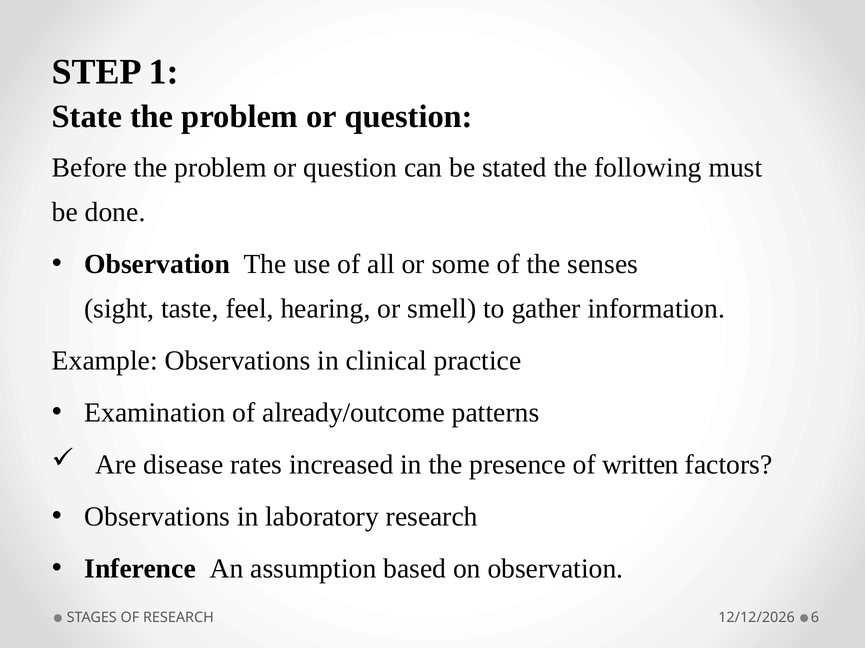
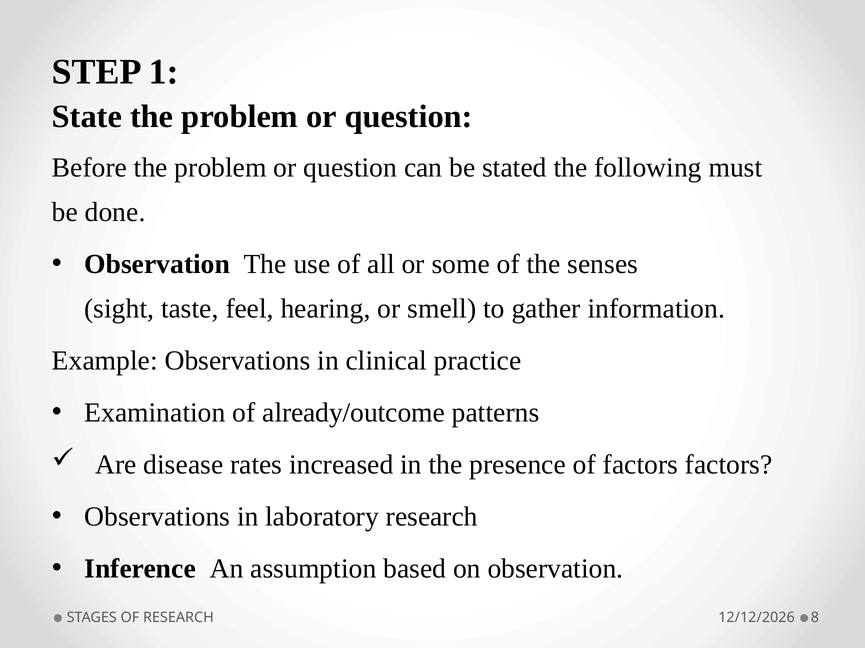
of written: written -> factors (640, 465)
6: 6 -> 8 (815, 618)
